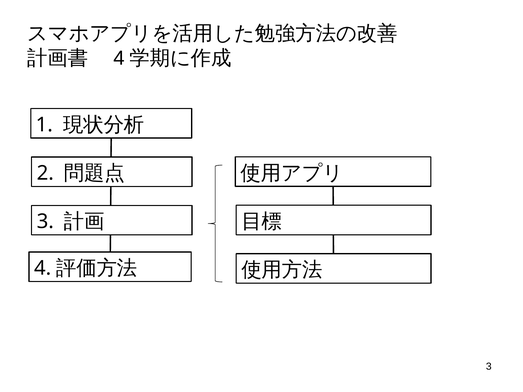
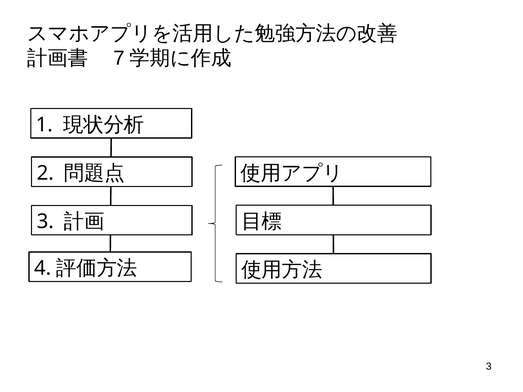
4: 4 -> 7 (119, 58)
